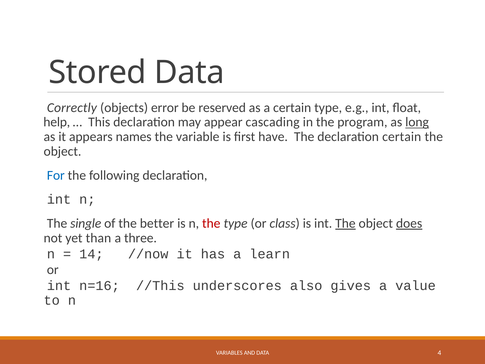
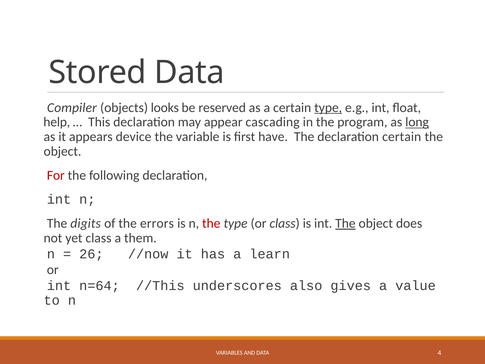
Correctly: Correctly -> Compiler (72, 108)
error: error -> looks (165, 108)
type underline: none -> present (328, 108)
names: names -> device (134, 137)
For colour: blue -> red (56, 175)
single: single -> digits (86, 223)
better: better -> errors (157, 223)
does underline: present -> none (409, 223)
yet than: than -> class (99, 238)
three: three -> them (140, 238)
14: 14 -> 26 (91, 254)
n=16: n=16 -> n=64 (99, 286)
